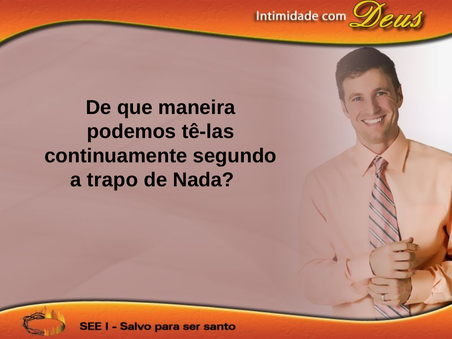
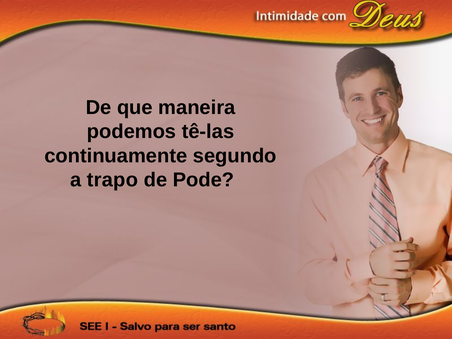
Nada: Nada -> Pode (204, 180)
